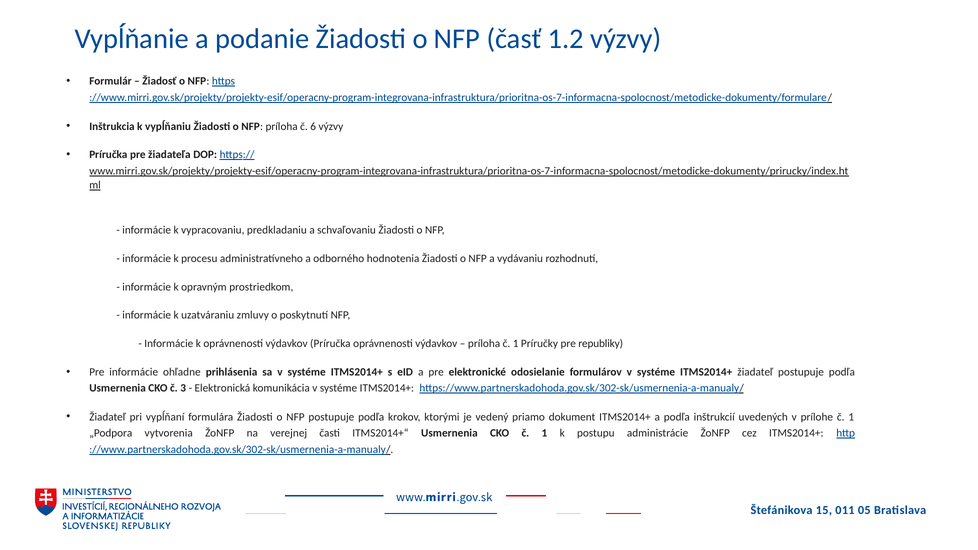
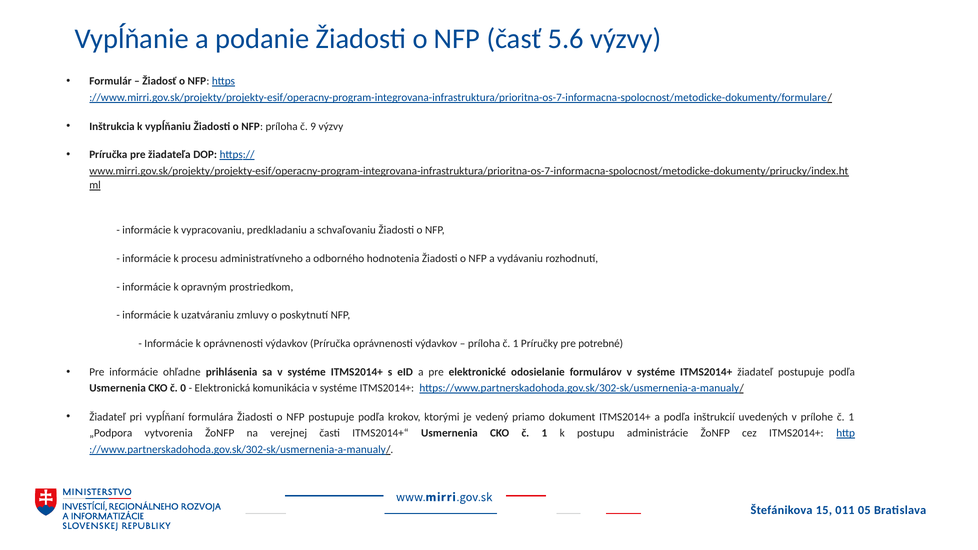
1.2: 1.2 -> 5.6 (566, 39)
6: 6 -> 9 (313, 126)
republiky: republiky -> potrebné (601, 344)
3: 3 -> 0 (183, 388)
